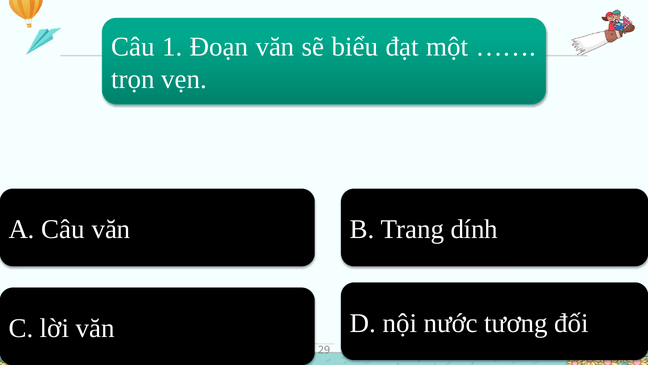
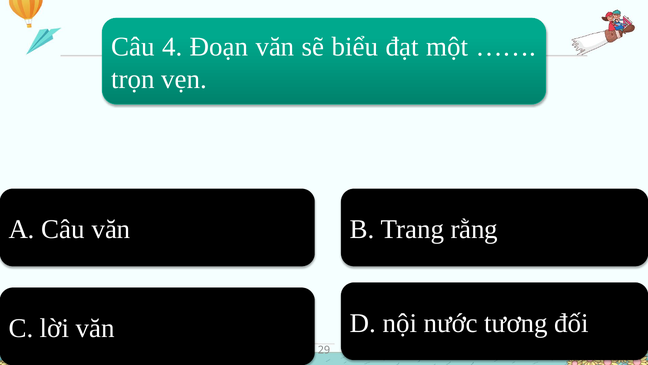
1: 1 -> 4 (172, 47)
dính: dính -> rằng (474, 229)
